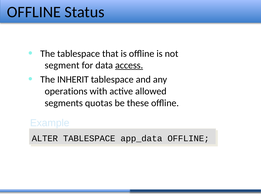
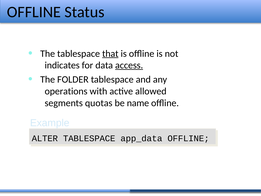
that underline: none -> present (110, 54)
segment: segment -> indicates (62, 65)
INHERIT: INHERIT -> FOLDER (73, 79)
these: these -> name (138, 103)
